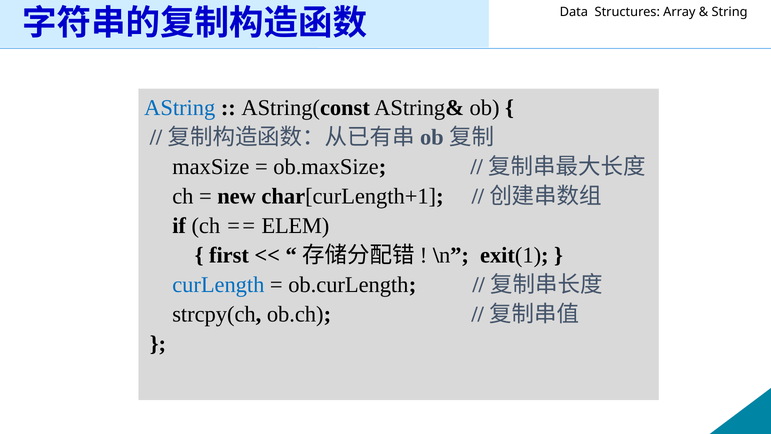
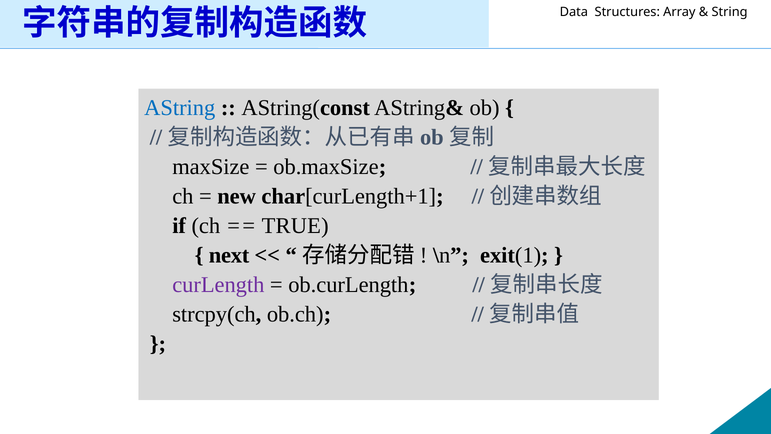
ELEM: ELEM -> TRUE (295, 226)
first: first -> next (229, 255)
curLength colour: blue -> purple (218, 285)
